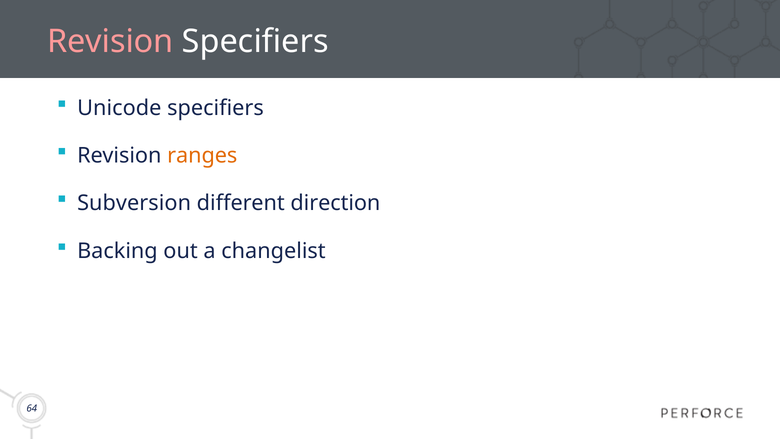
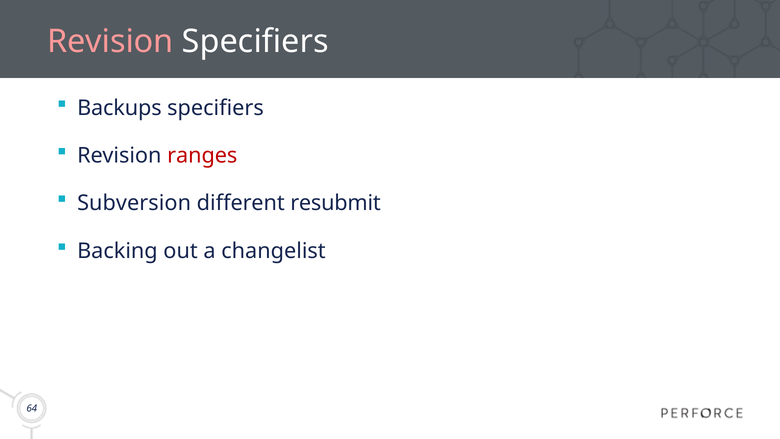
Unicode: Unicode -> Backups (119, 108)
ranges colour: orange -> red (202, 155)
direction: direction -> resubmit (335, 203)
